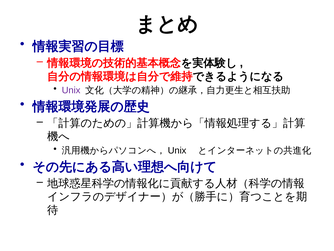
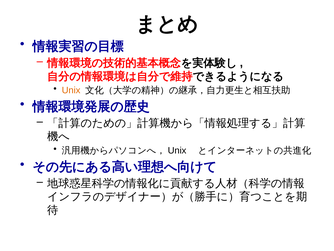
Unix colour: purple -> orange (71, 90)
